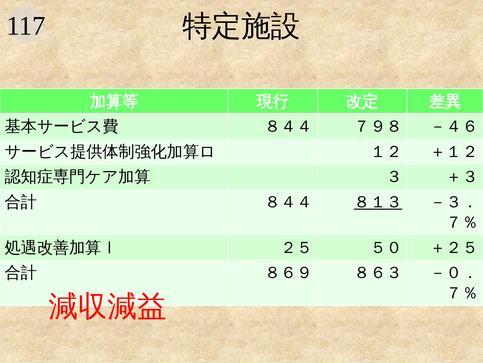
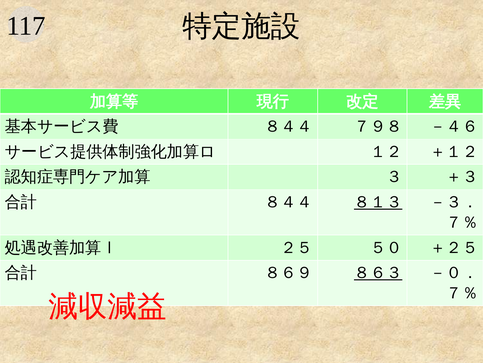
８６３ underline: none -> present (378, 272)
